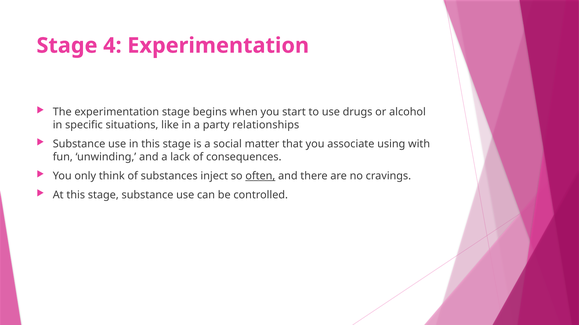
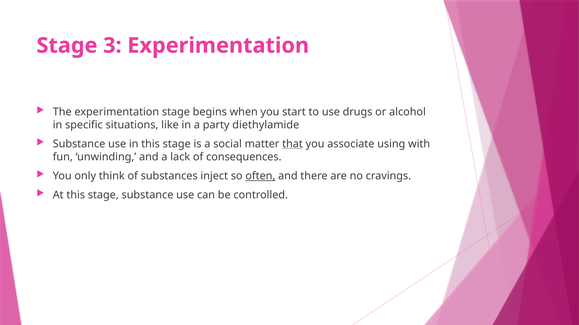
4: 4 -> 3 (112, 46)
relationships: relationships -> diethylamide (266, 125)
that underline: none -> present (293, 144)
